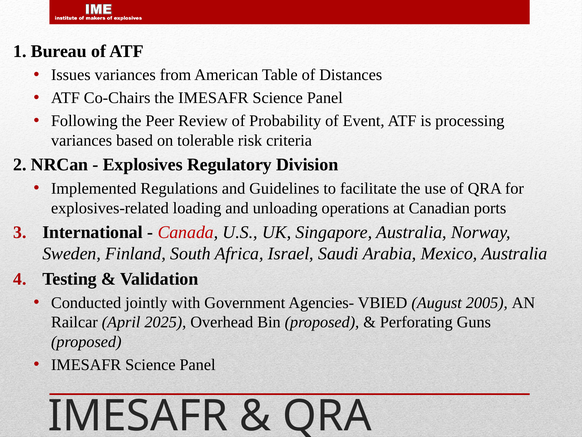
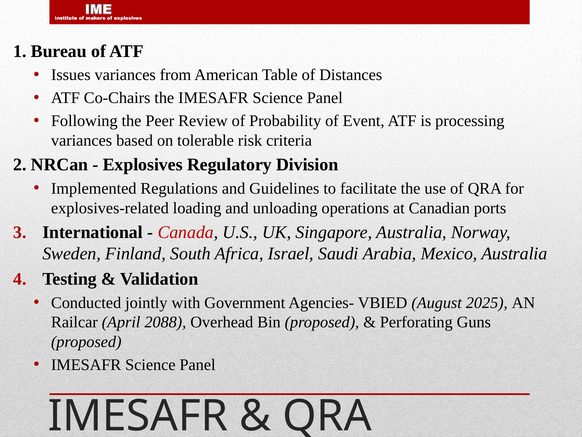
2005: 2005 -> 2025 (487, 302)
2025: 2025 -> 2088 (165, 322)
